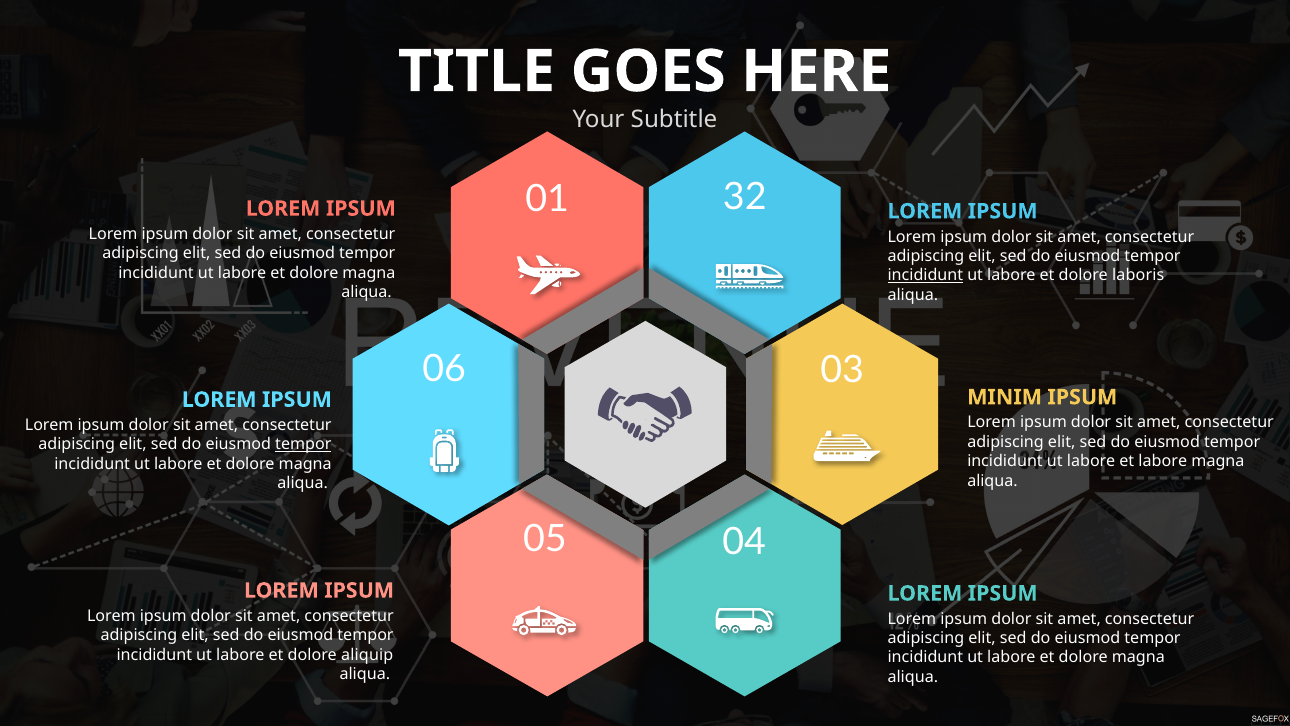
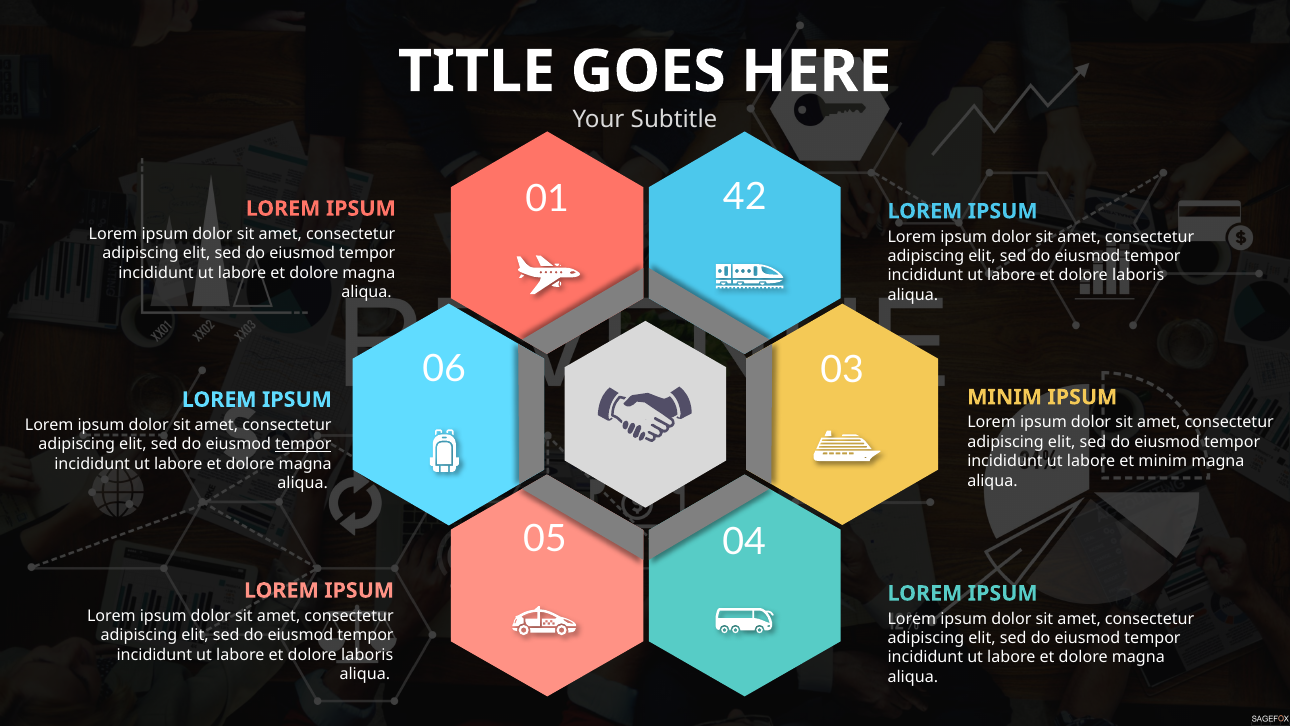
32: 32 -> 42 (745, 197)
incididunt underline: present -> none (925, 275)
et labore: labore -> minim (1163, 461)
aliquip: aliquip -> laboris (367, 654)
